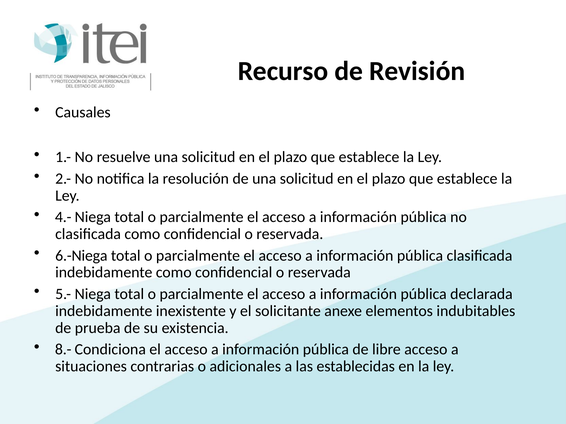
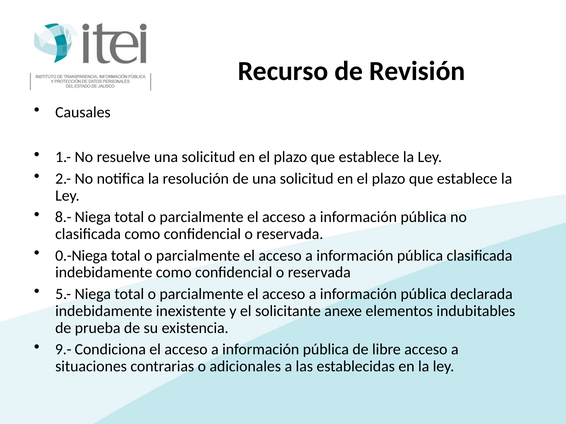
4.-: 4.- -> 8.- (63, 217)
6.-Niega: 6.-Niega -> 0.-Niega (81, 256)
8.-: 8.- -> 9.- (63, 350)
